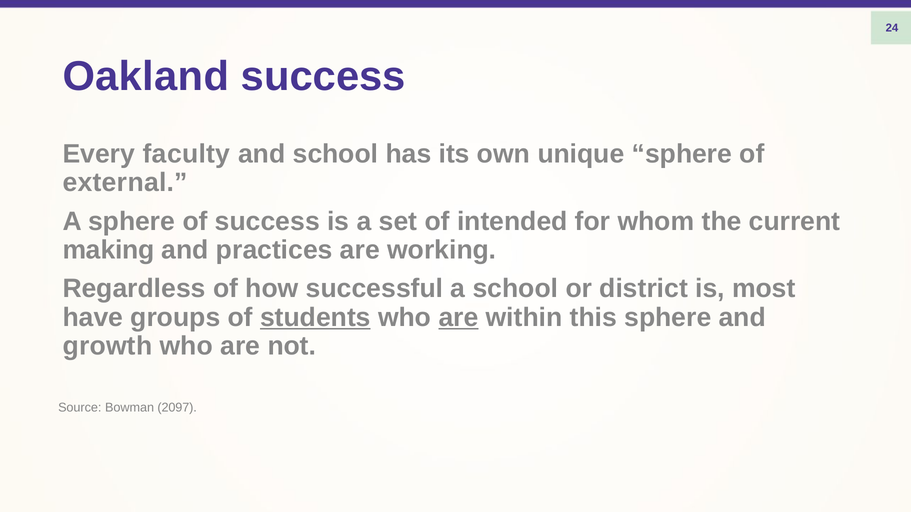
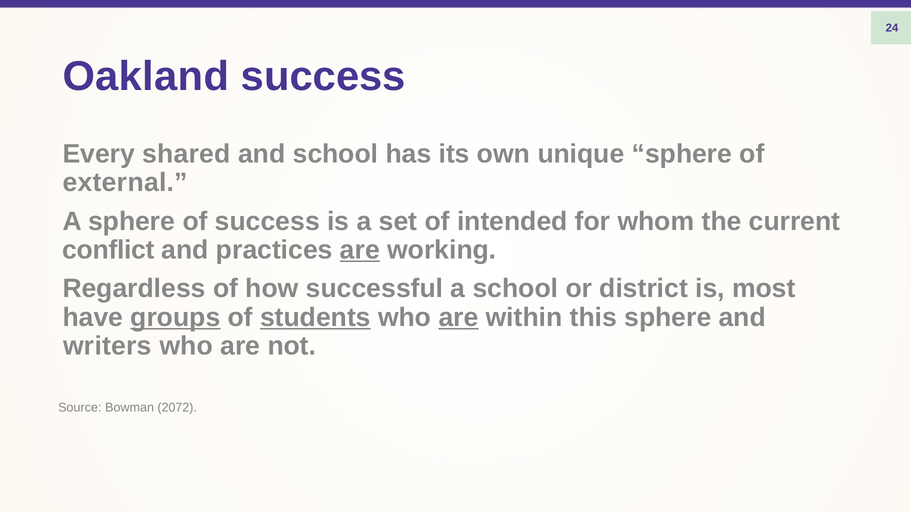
faculty: faculty -> shared (186, 154)
making: making -> conflict (108, 250)
are underline: none -> present (360, 250)
groups underline: none -> present (175, 318)
growth: growth -> writers (107, 346)
2097: 2097 -> 2072 (177, 408)
